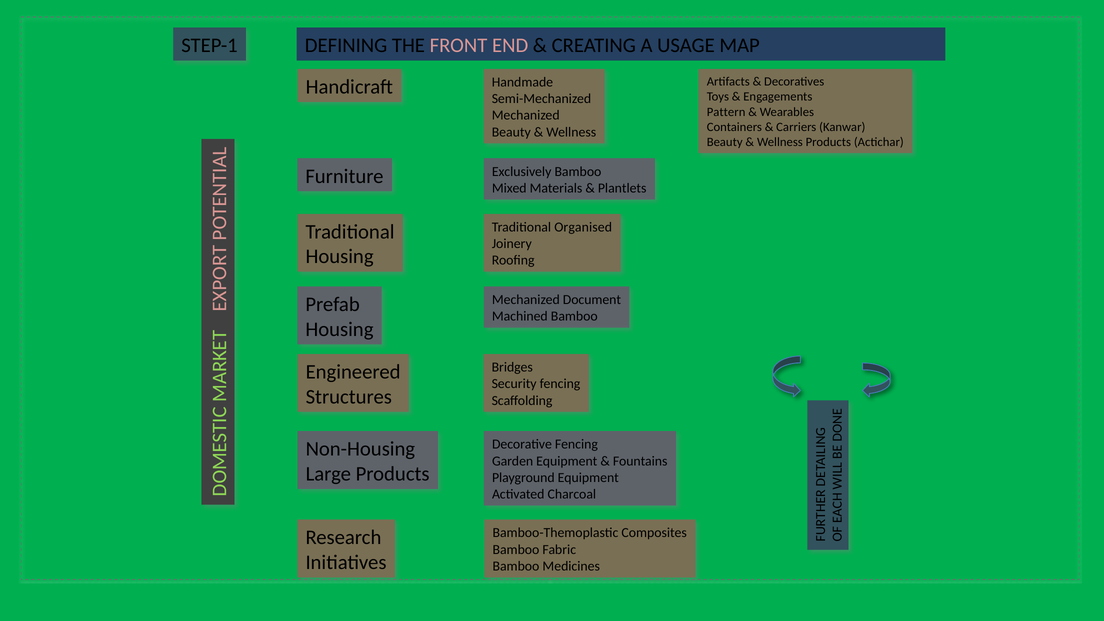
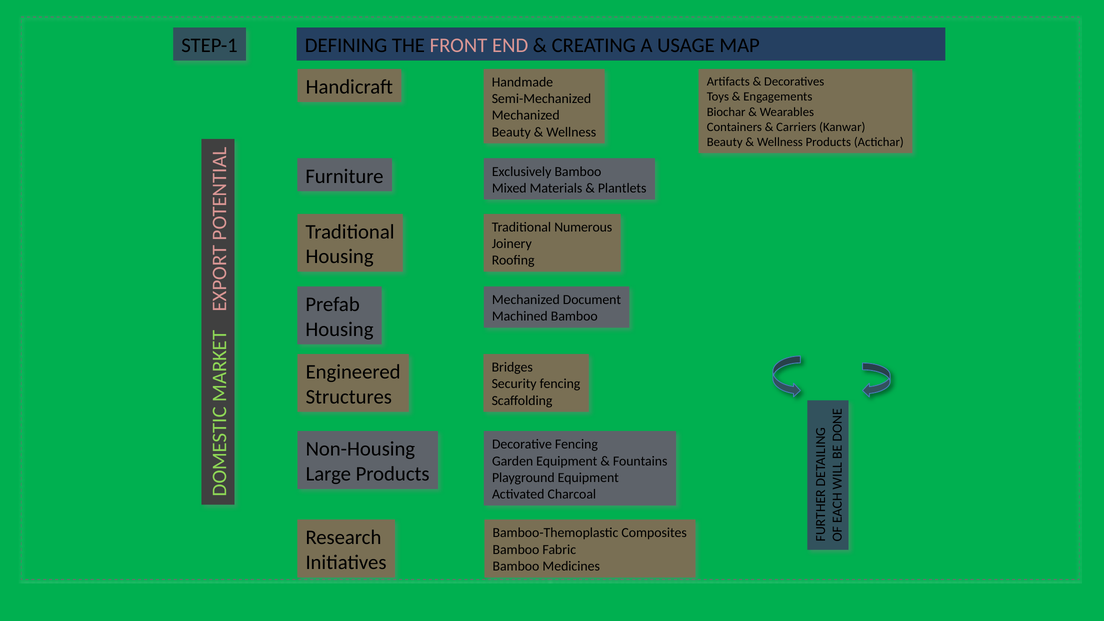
Pattern: Pattern -> Biochar (726, 112)
Organised: Organised -> Numerous (583, 227)
